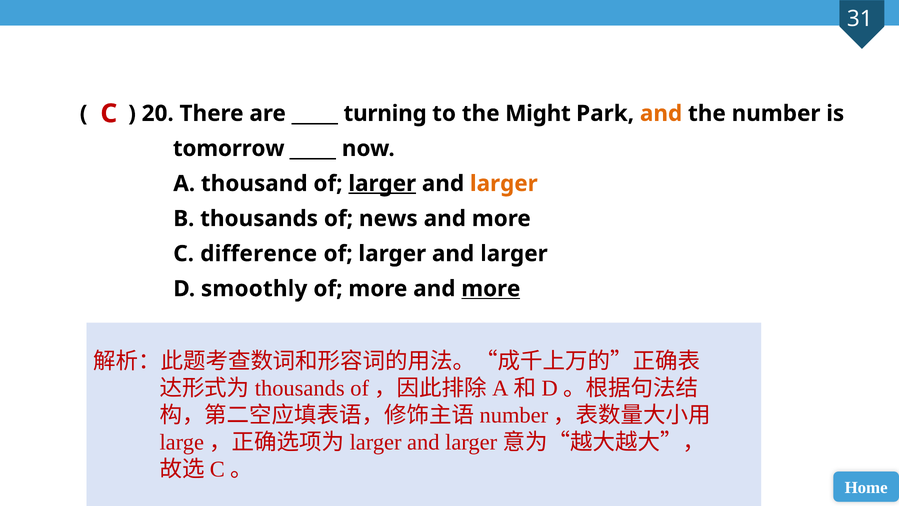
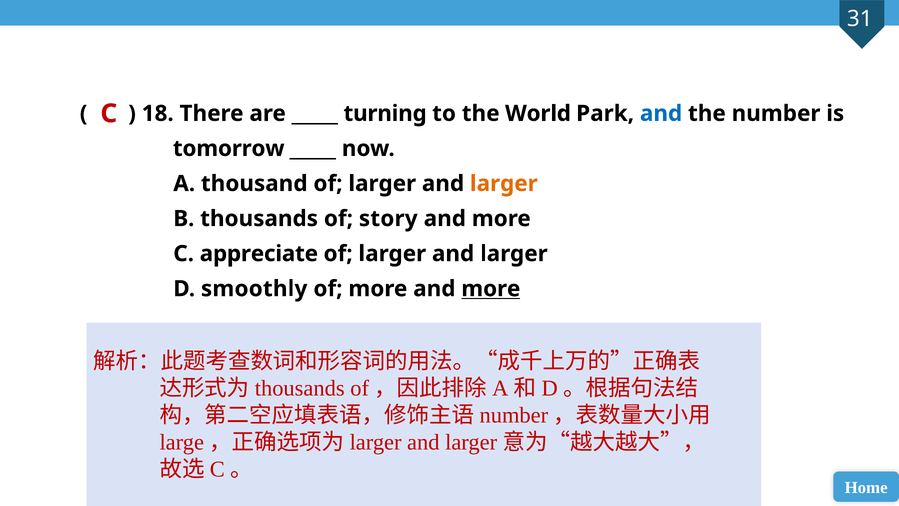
20: 20 -> 18 (158, 113)
Might: Might -> World (538, 113)
and colour: orange -> blue (661, 113)
larger underline: present -> none (382, 183)
news: news -> story (388, 219)
difference: difference -> appreciate (259, 254)
